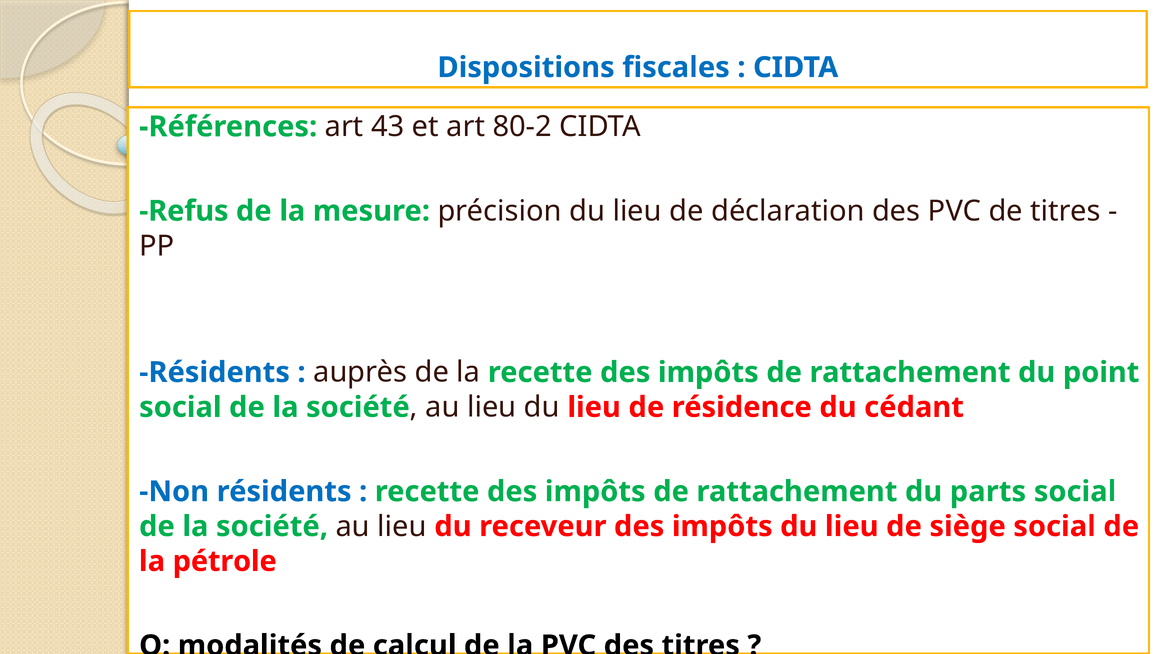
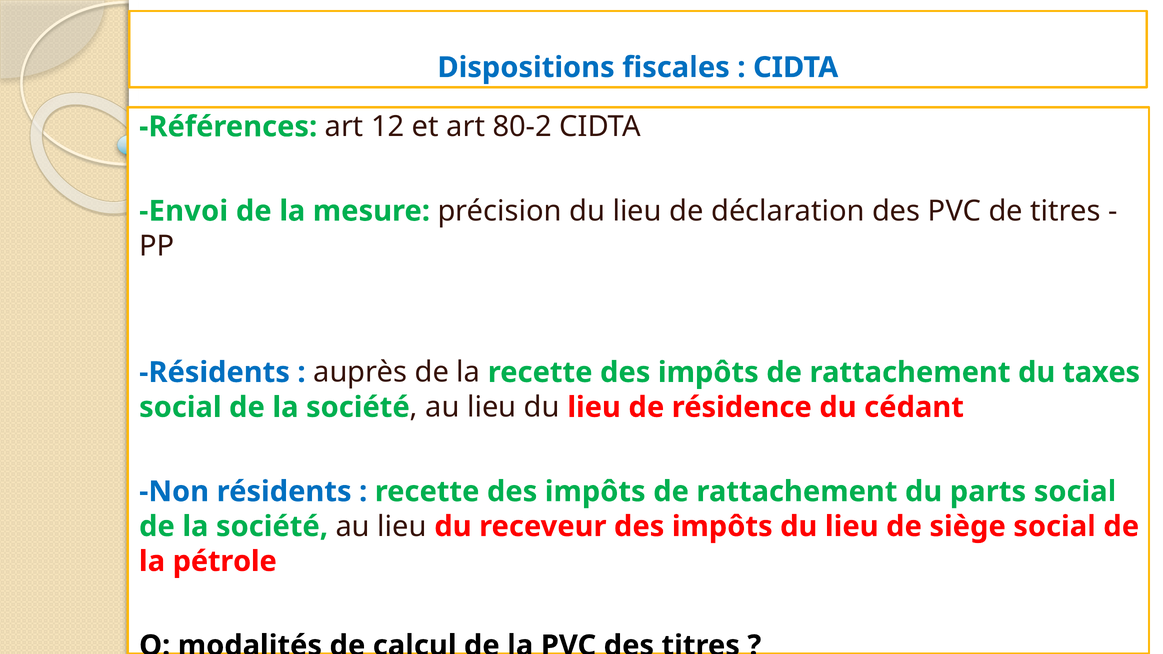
43: 43 -> 12 (388, 127)
Refus: Refus -> Envoi (184, 211)
point: point -> taxes (1101, 373)
